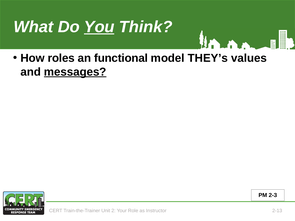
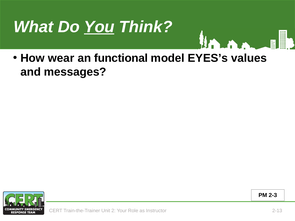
roles: roles -> wear (61, 58)
THEY’s: THEY’s -> EYES’s (208, 58)
messages underline: present -> none (75, 72)
